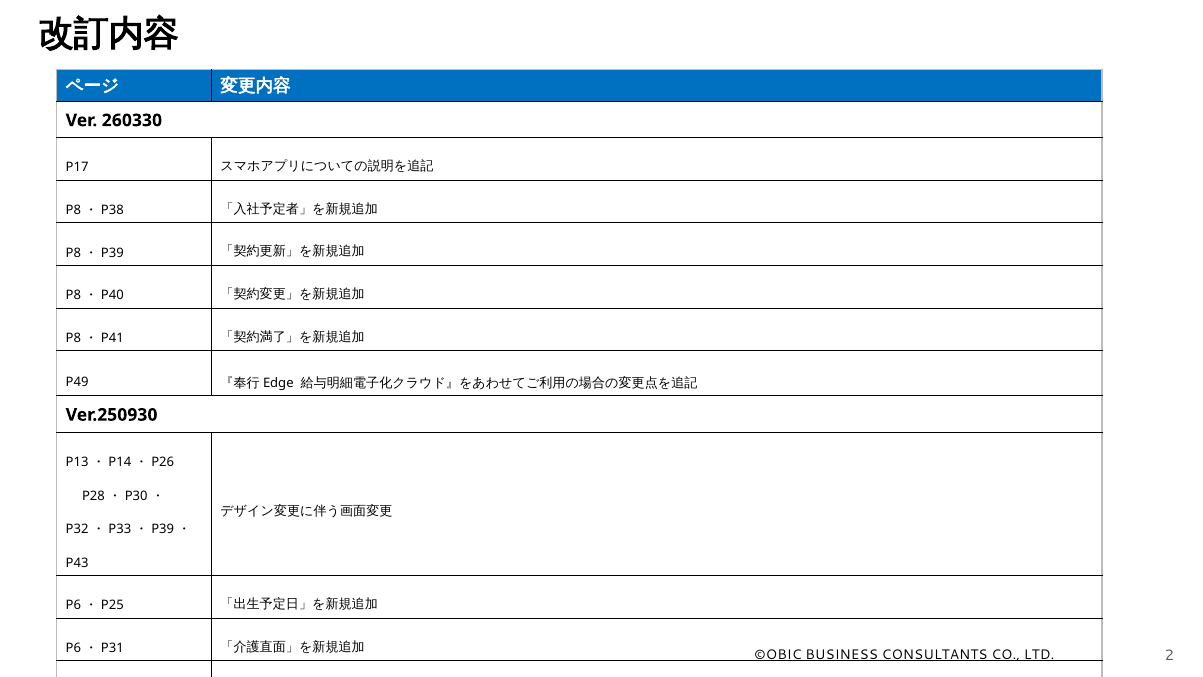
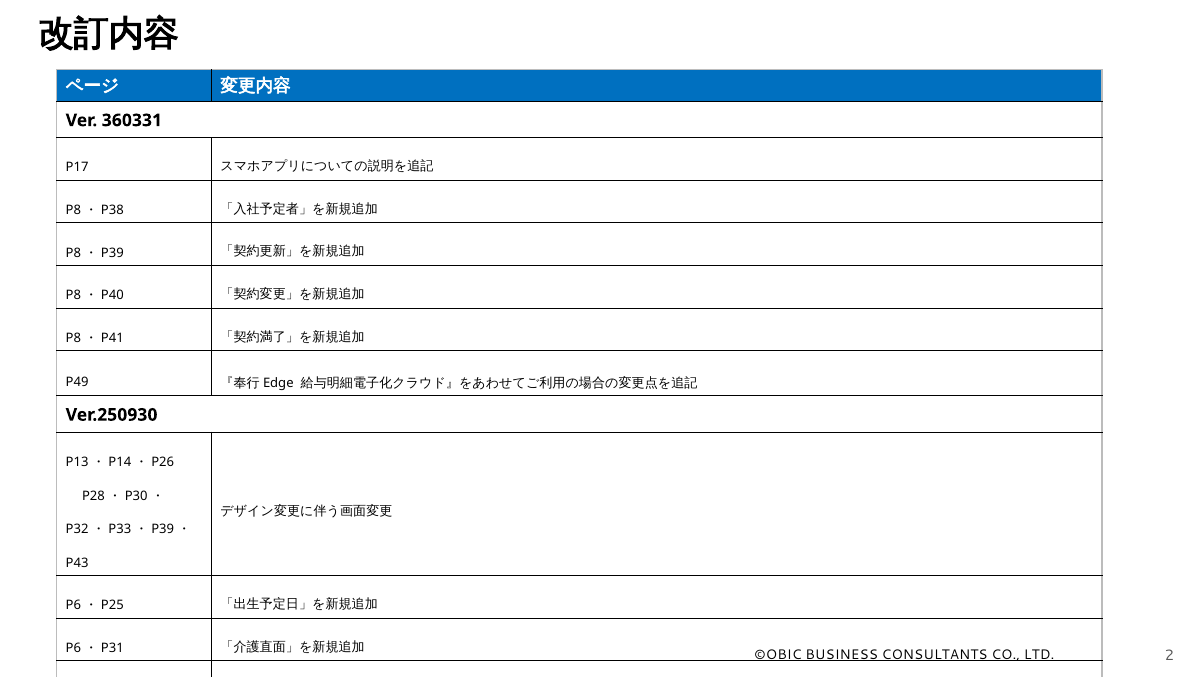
260330: 260330 -> 360331 (132, 120)
